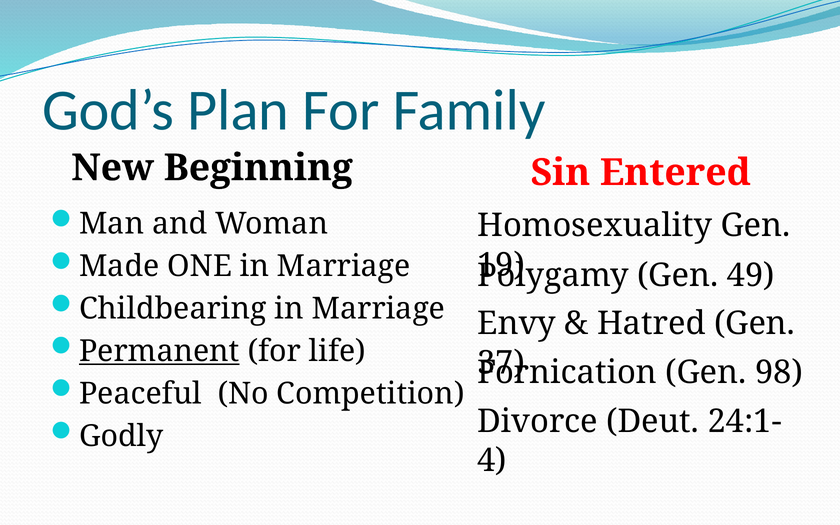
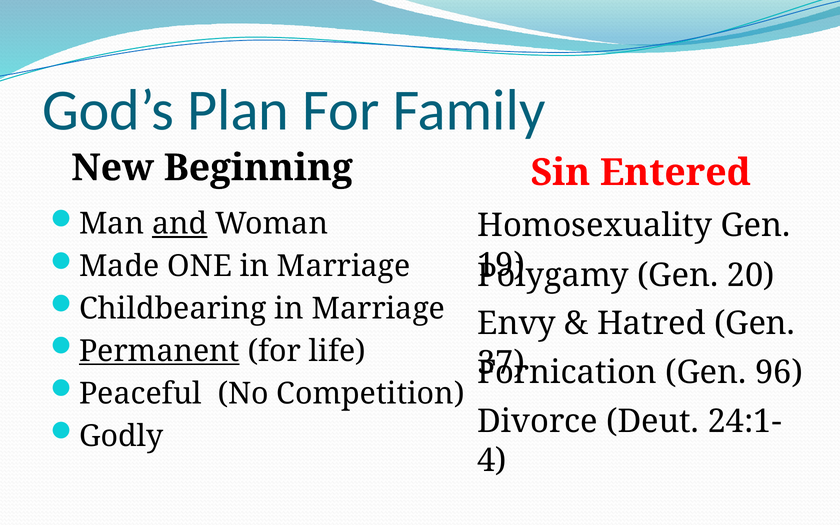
and underline: none -> present (180, 224)
49: 49 -> 20 (751, 275)
98: 98 -> 96 (779, 373)
